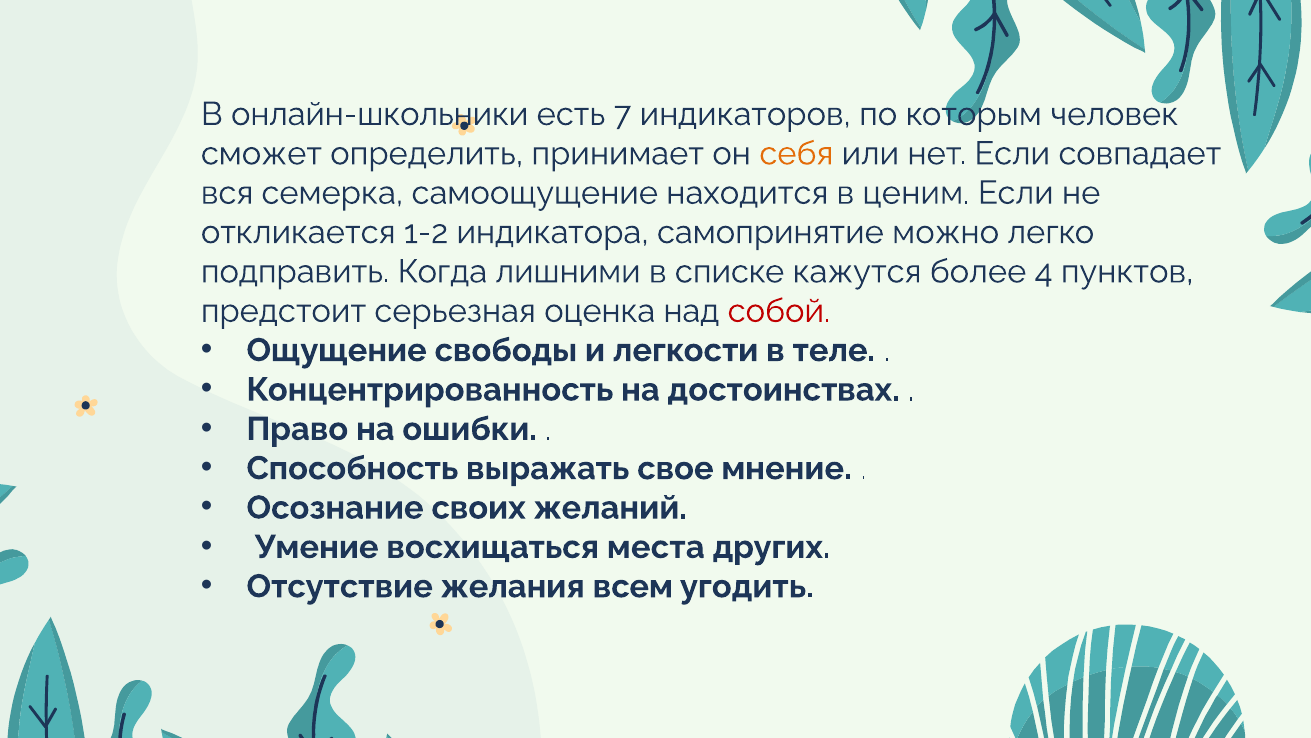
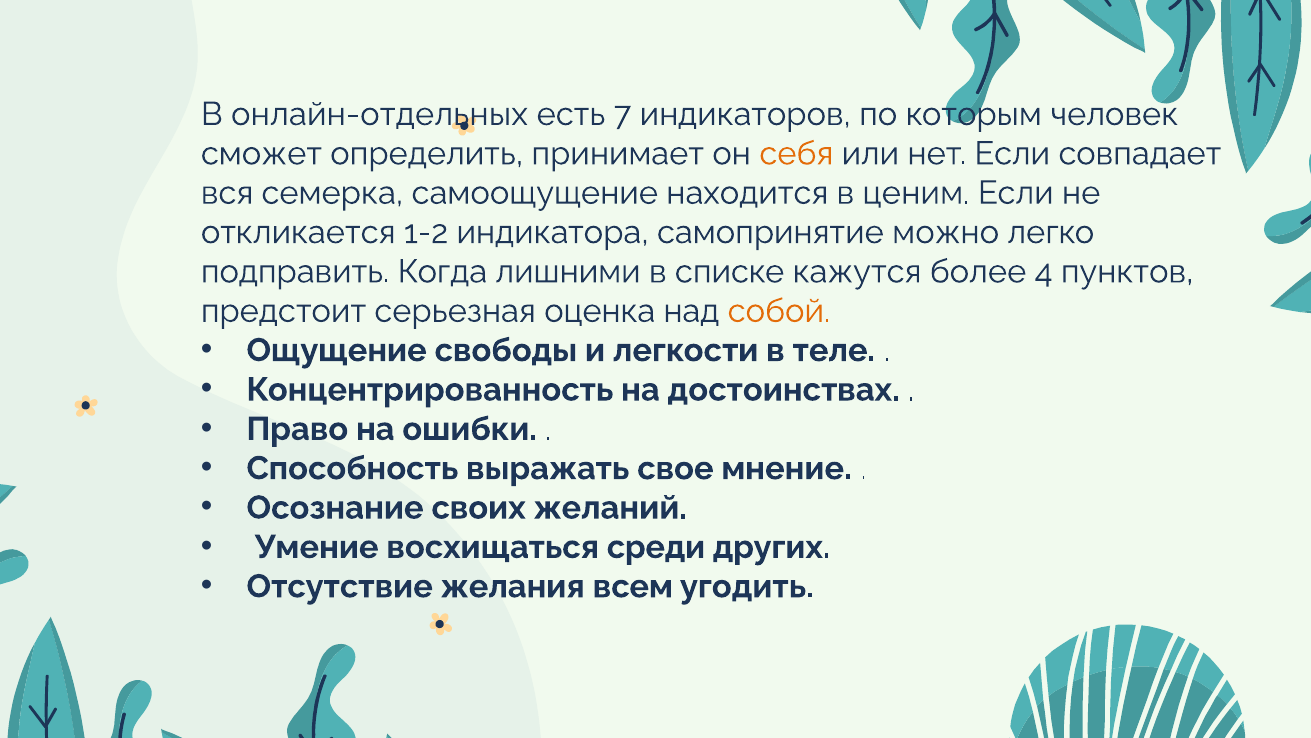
онлайн-школьники: онлайн-школьники -> онлайн-отдельных (379, 114)
собой colour: red -> orange (779, 311)
места: места -> среди (656, 547)
